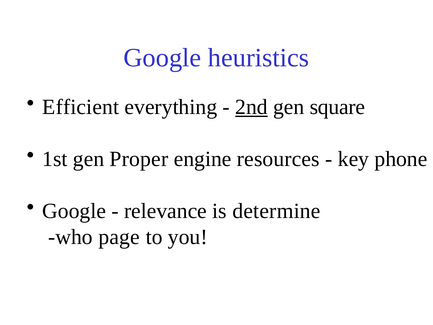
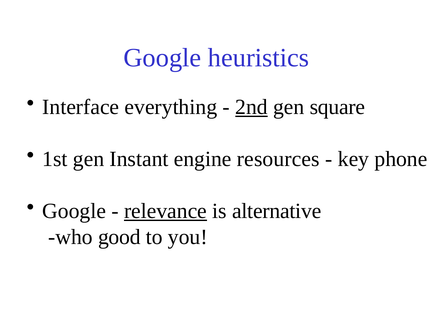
Efficient: Efficient -> Interface (81, 107)
Proper: Proper -> Instant (139, 159)
relevance underline: none -> present (165, 211)
determine: determine -> alternative (277, 211)
page: page -> good (119, 237)
